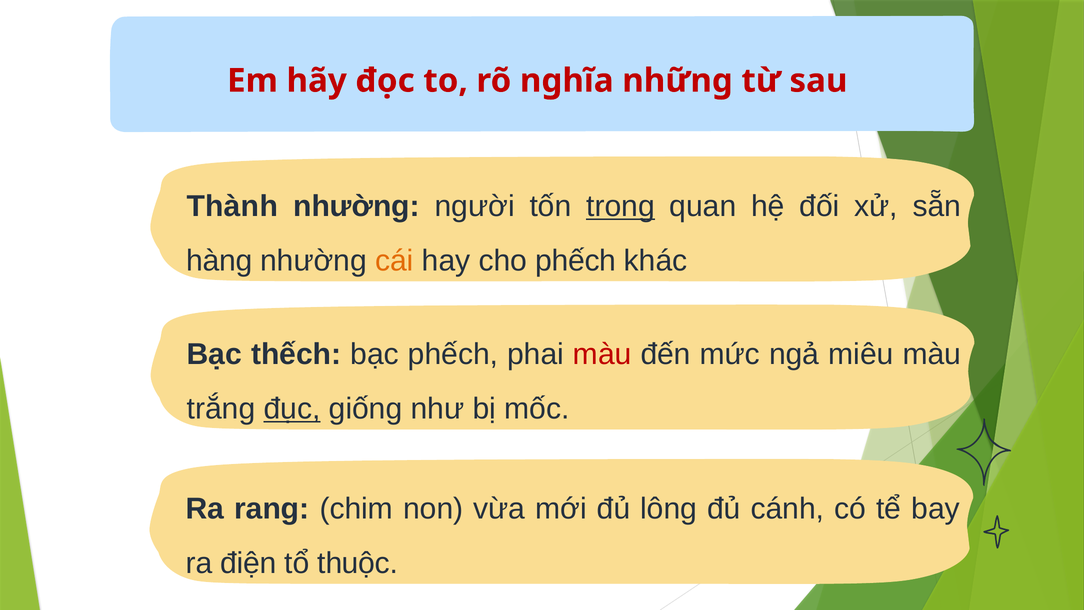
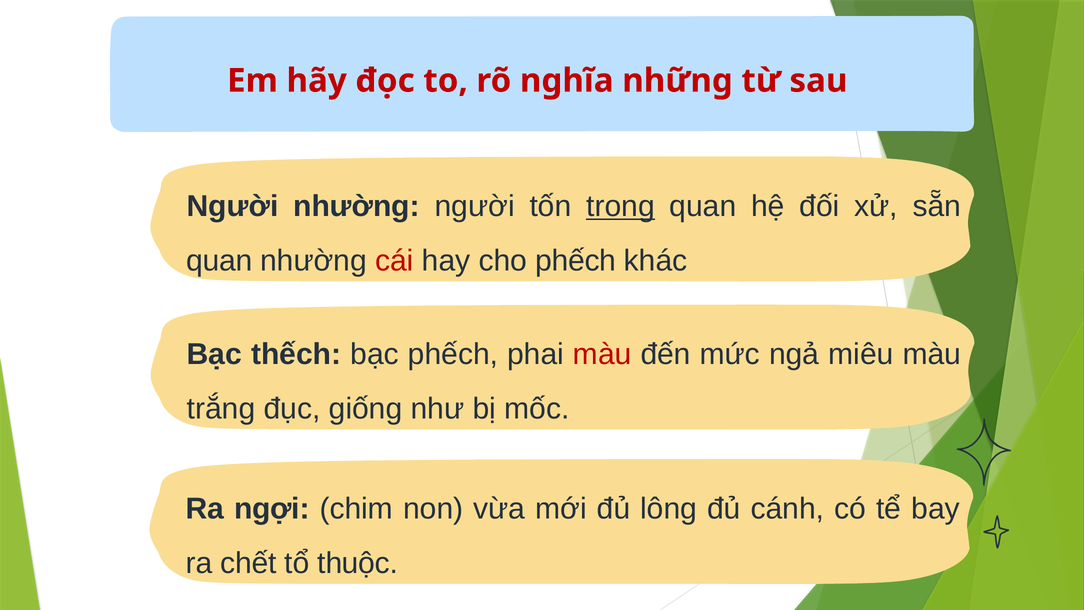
Thành: Thành -> Người (232, 206)
hàng: hàng -> quan (219, 260)
cái colour: orange -> red (394, 260)
đục underline: present -> none (292, 409)
rang: rang -> ngợi (272, 509)
điện: điện -> chết (248, 563)
